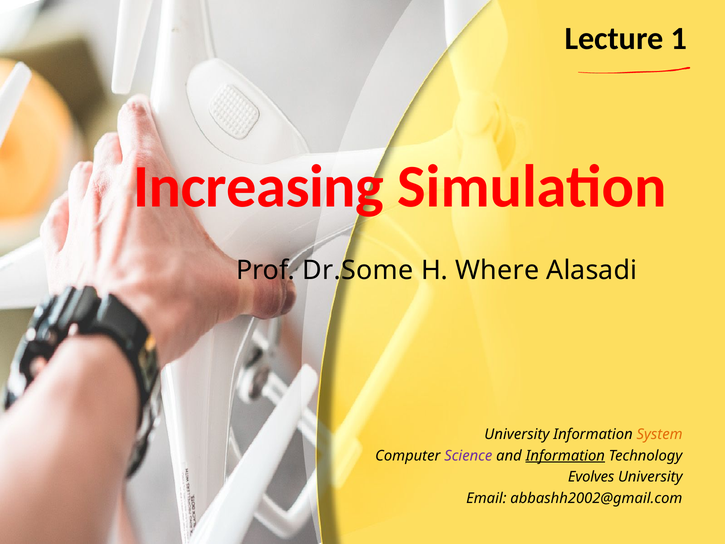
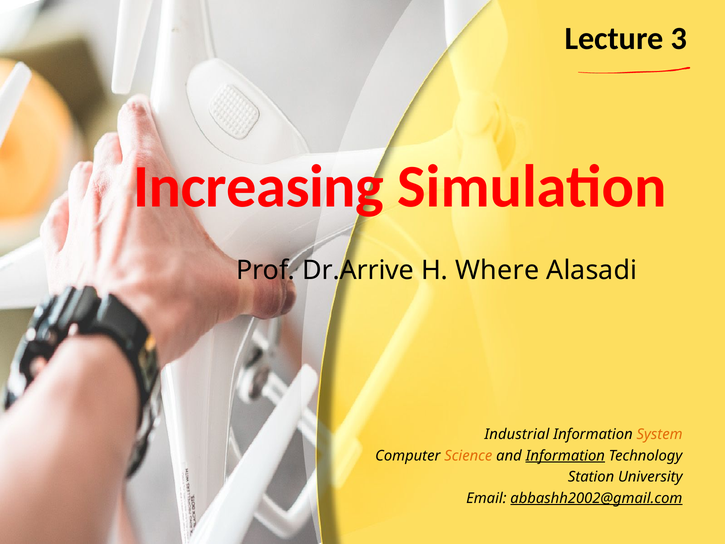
1: 1 -> 3 (679, 39)
Dr.Some: Dr.Some -> Dr.Arrive (358, 270)
University: University -> Industrial (517, 434)
Science colour: purple -> orange (468, 455)
Evolves: Evolves -> Station (591, 477)
abbashh2002@gmail.com underline: none -> present (596, 498)
